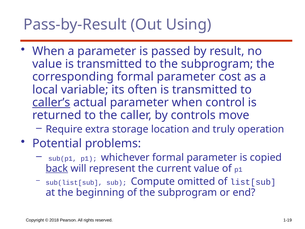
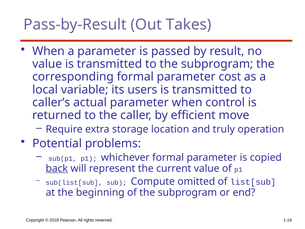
Using: Using -> Takes (189, 24)
often: often -> users (142, 90)
caller’s underline: present -> none (51, 102)
controls: controls -> efficient (193, 115)
